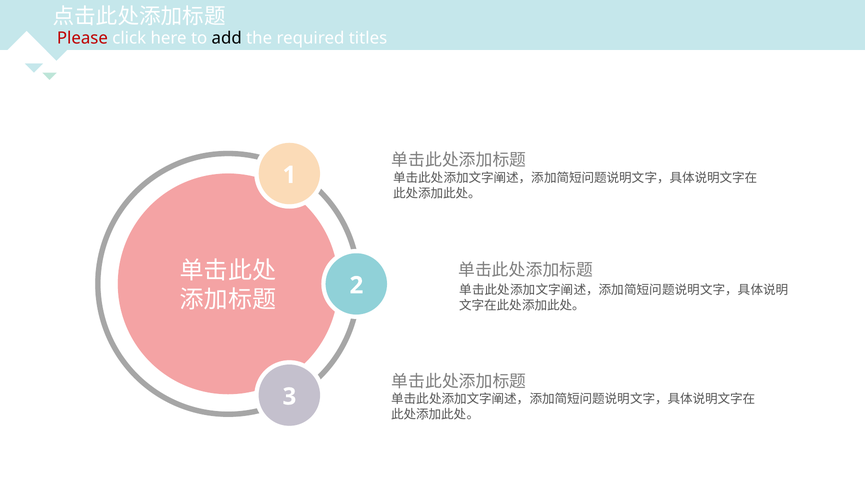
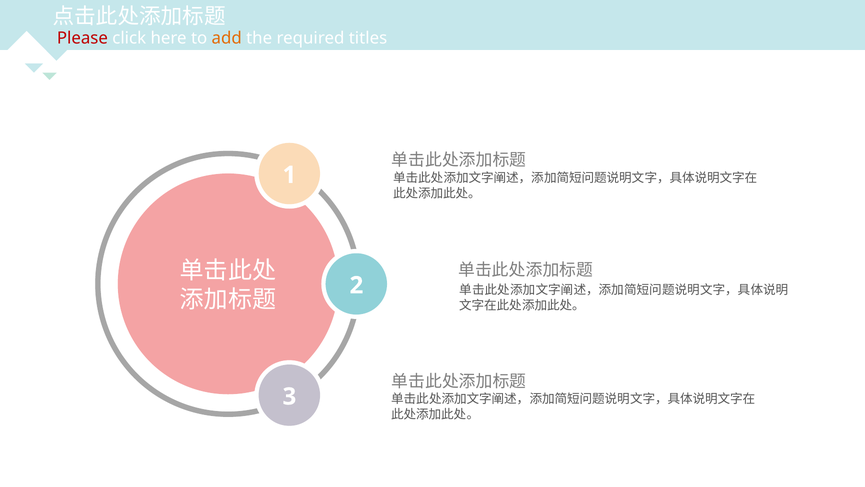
add colour: black -> orange (227, 38)
